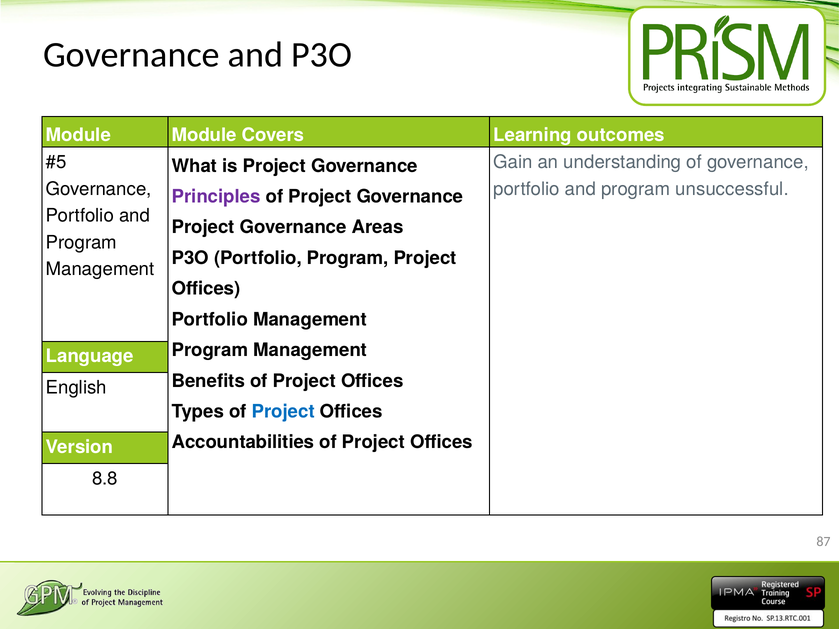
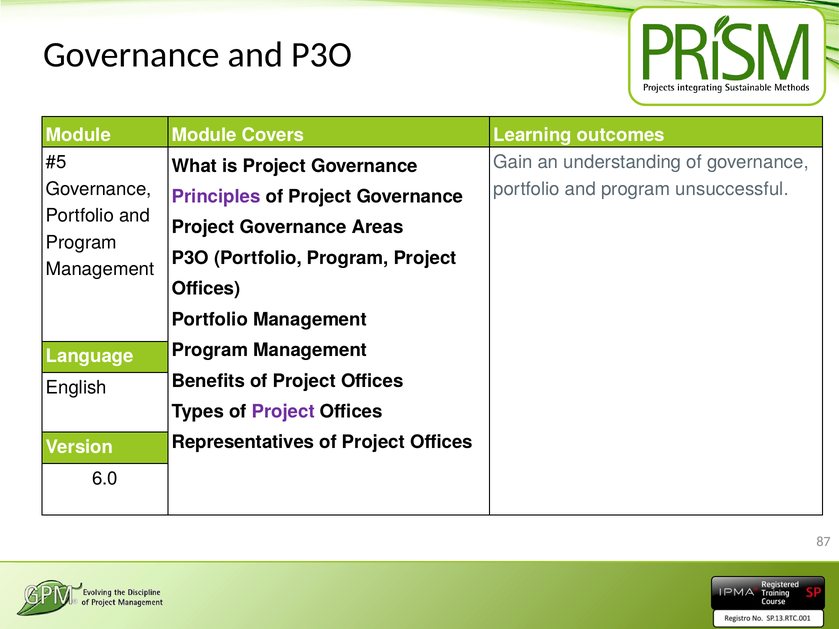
Project colour: blue -> purple (283, 412)
Accountabilities: Accountabilities -> Representatives (243, 442)
8.8: 8.8 -> 6.0 (105, 479)
